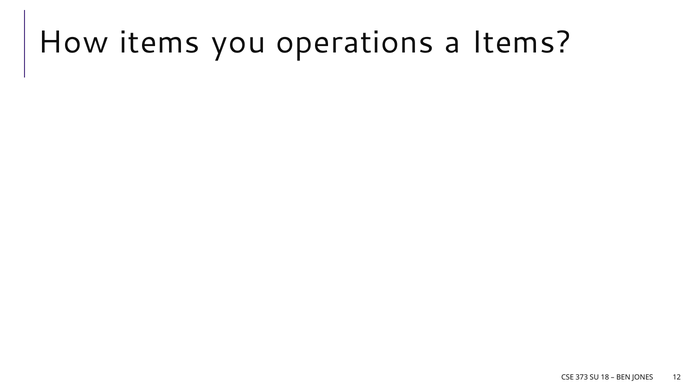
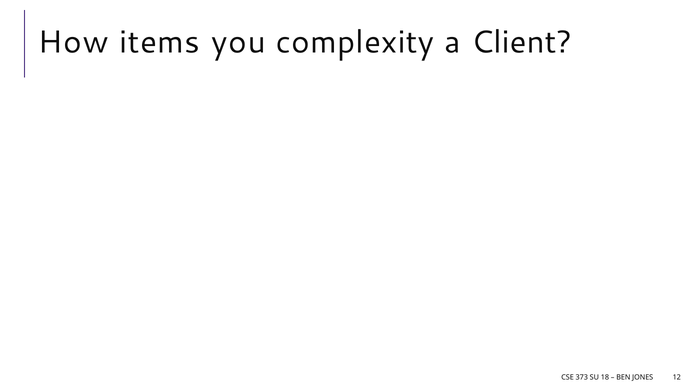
operations: operations -> complexity (355, 42)
a Items: Items -> Client (522, 42)
